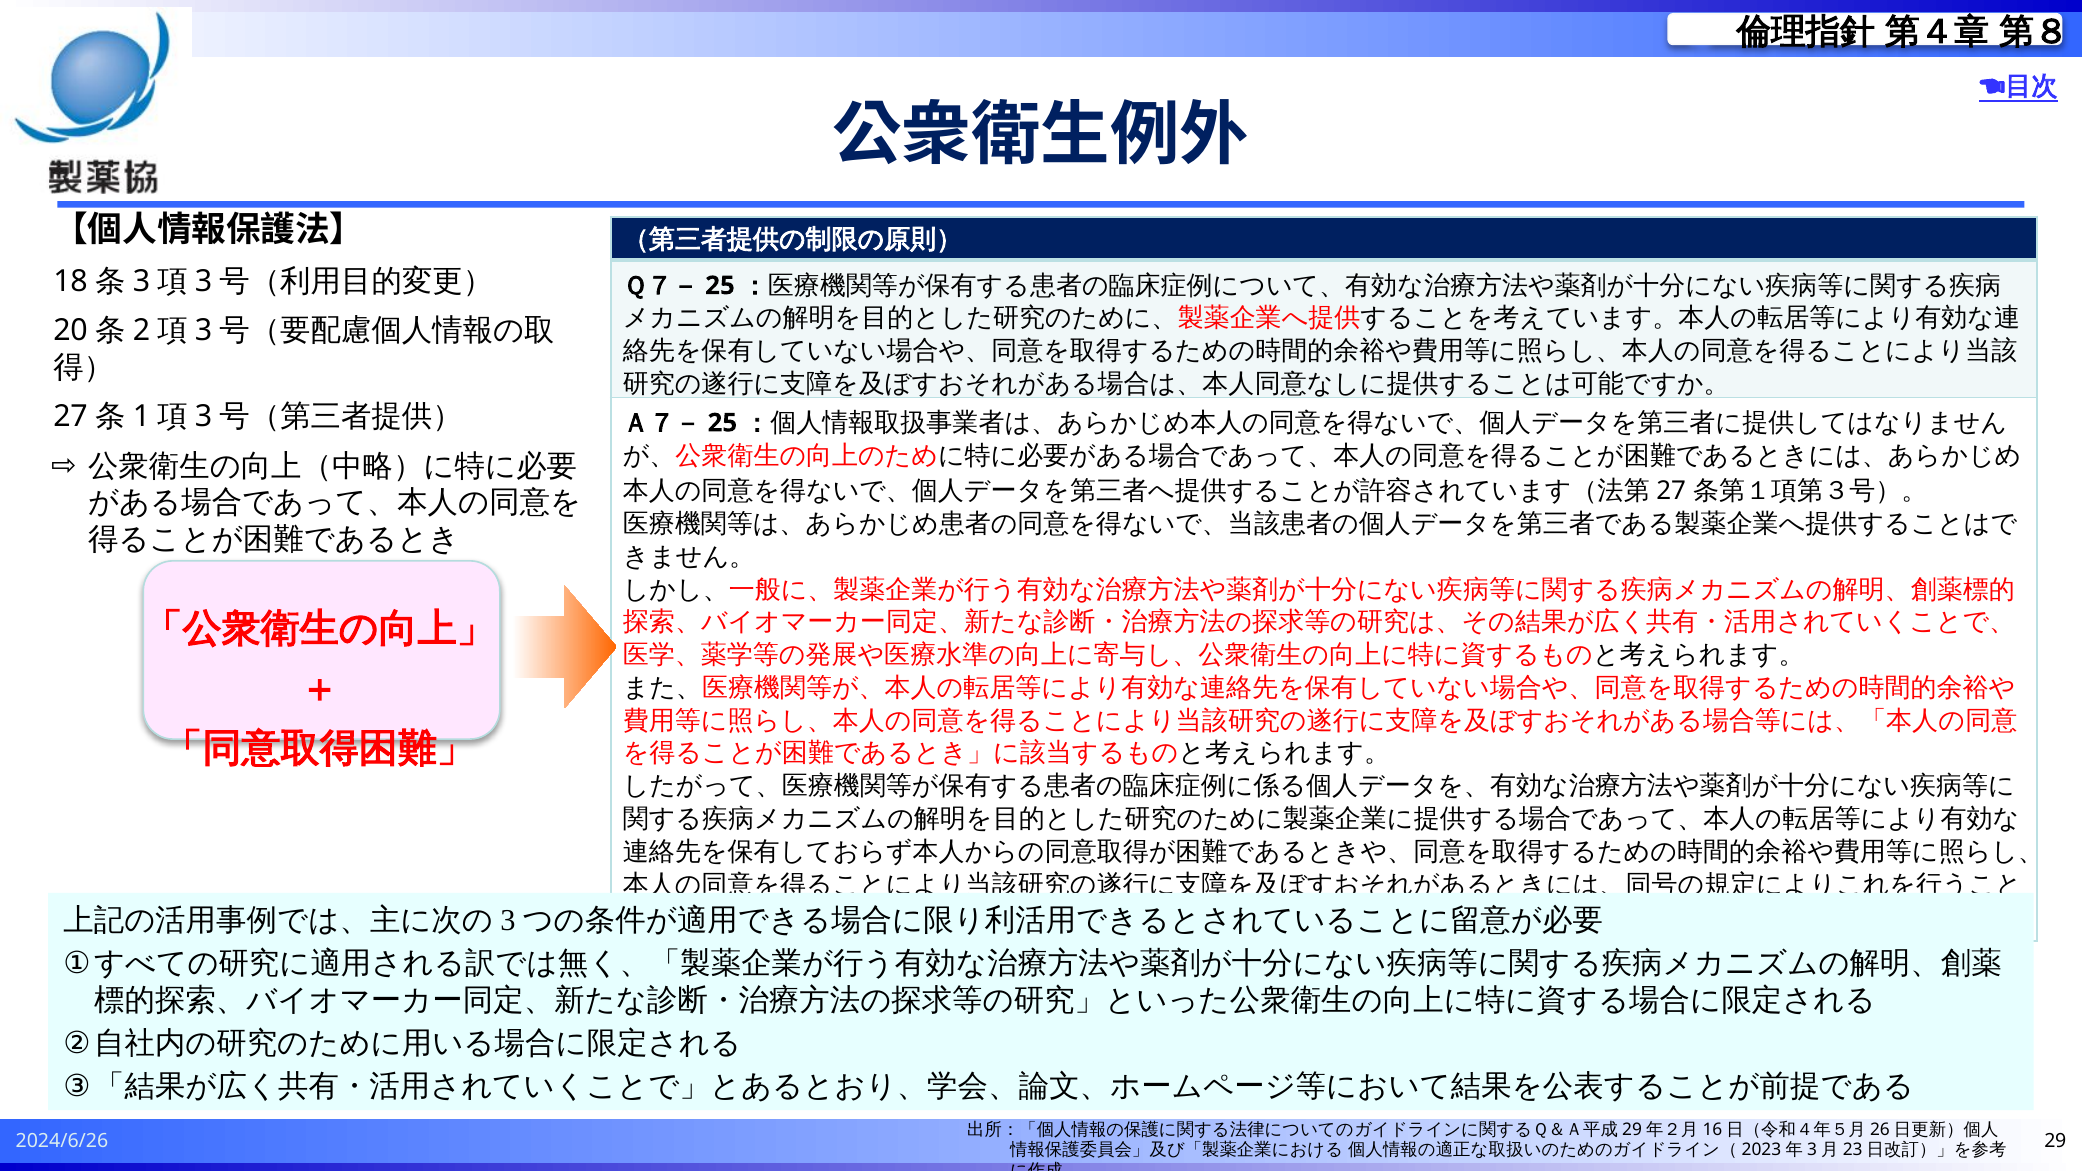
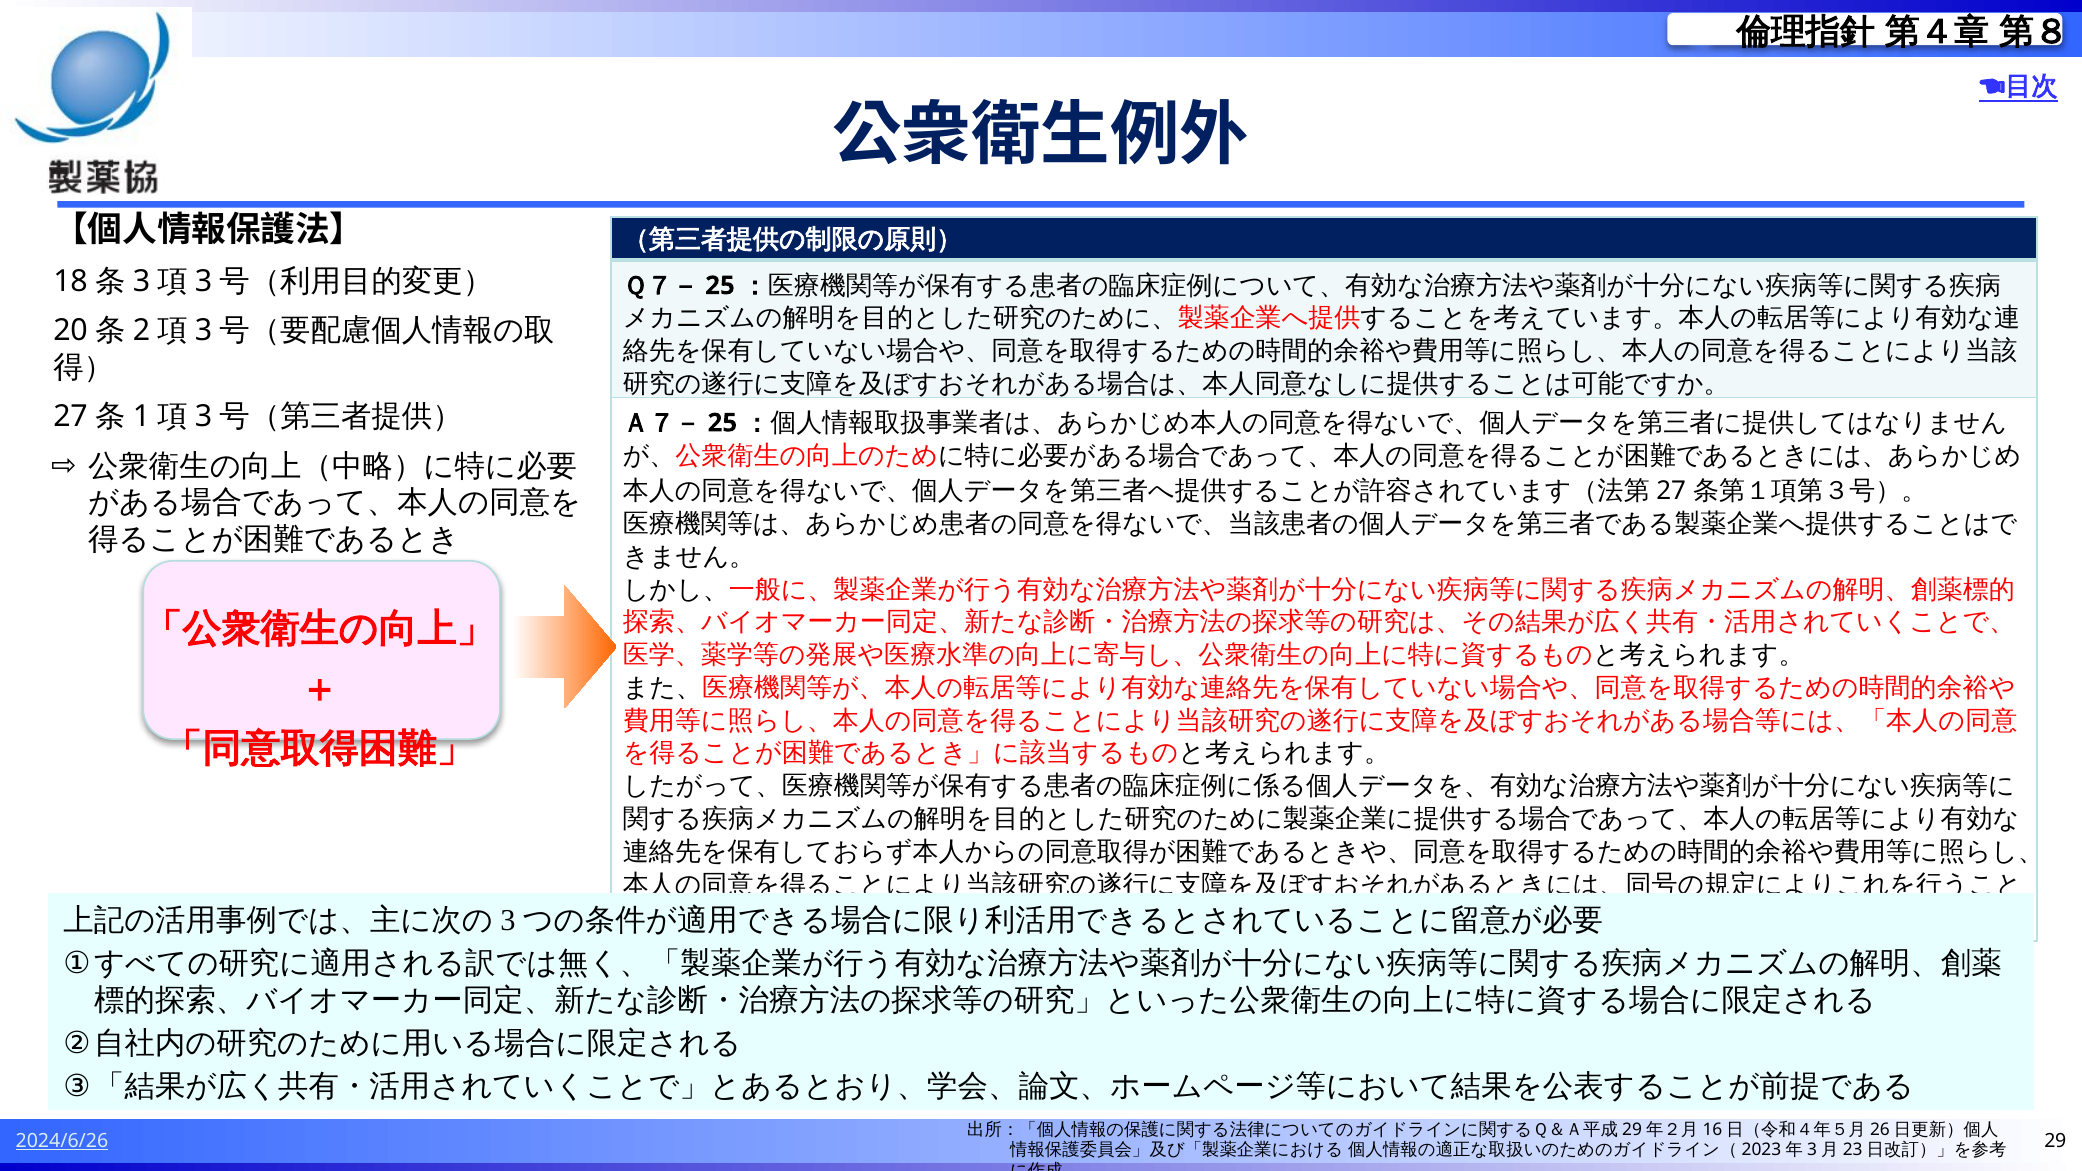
2024/6/26 underline: none -> present (62, 1141)
